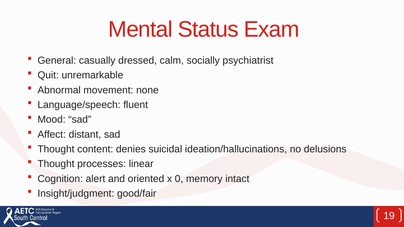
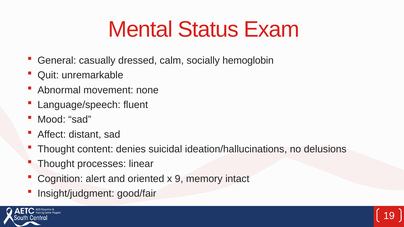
psychiatrist: psychiatrist -> hemoglobin (248, 61)
0: 0 -> 9 (179, 179)
